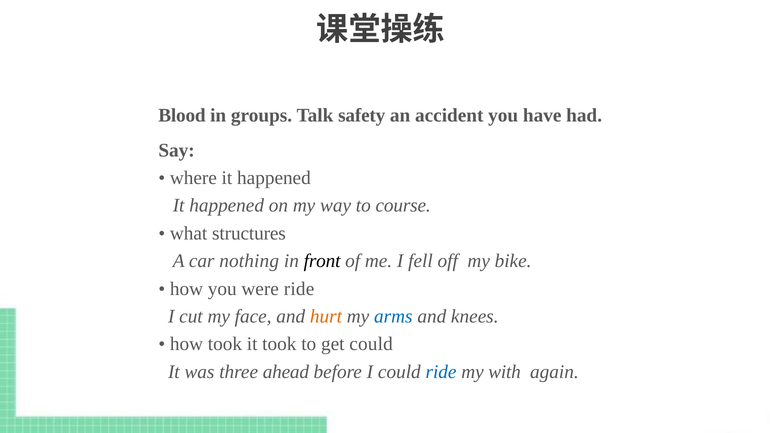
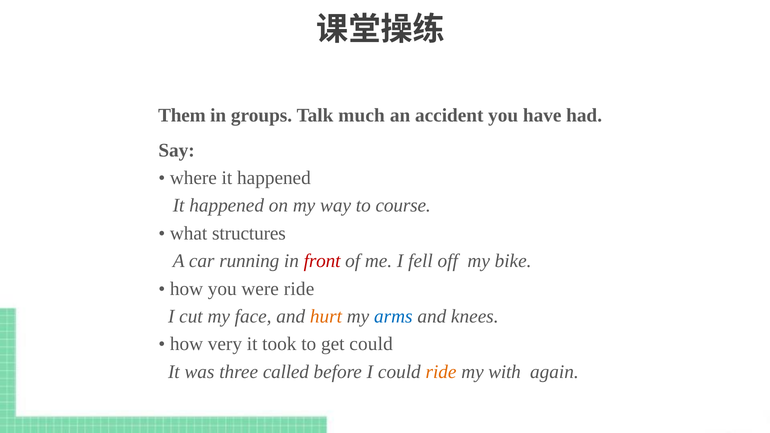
Blood: Blood -> Them (182, 116)
safety: safety -> much (362, 116)
nothing: nothing -> running (249, 261)
front colour: black -> red (322, 261)
how took: took -> very (225, 344)
ahead: ahead -> called (286, 372)
ride colour: blue -> orange (441, 372)
